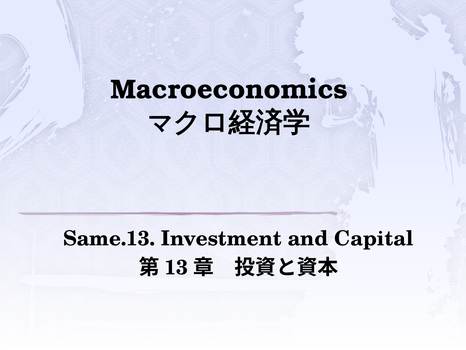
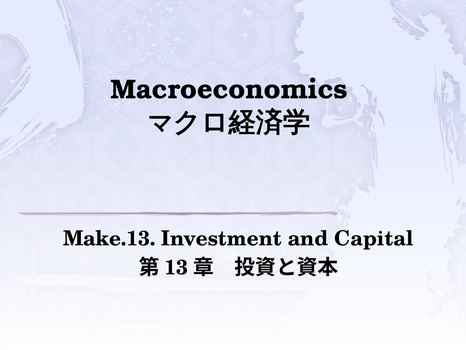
Same.13: Same.13 -> Make.13 (109, 238)
